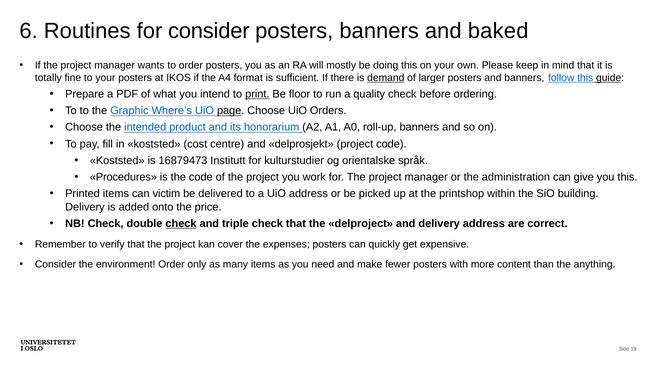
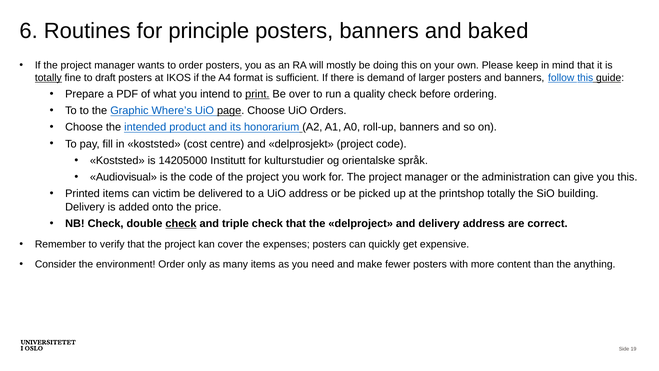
for consider: consider -> principle (209, 31)
totally underline: none -> present (48, 78)
to your: your -> draft (105, 78)
demand underline: present -> none (386, 78)
floor: floor -> over (300, 94)
16879473: 16879473 -> 14205000 (183, 160)
Procedures: Procedures -> Audiovisual (123, 177)
printshop within: within -> totally (501, 194)
